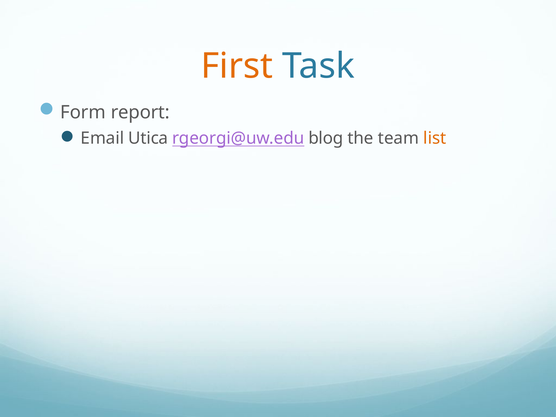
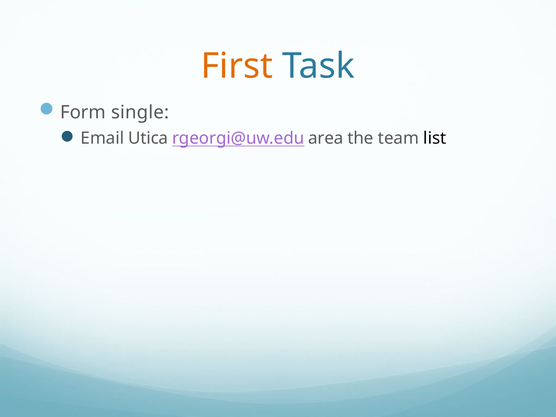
report: report -> single (140, 113)
blog: blog -> area (326, 138)
list colour: orange -> black (435, 138)
